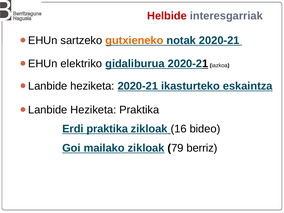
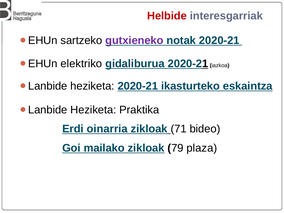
gutxieneko colour: orange -> purple (134, 40)
Erdi praktika: praktika -> oinarria (107, 129)
16: 16 -> 71 (179, 129)
berriz: berriz -> plaza (202, 148)
